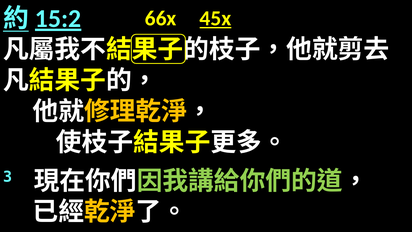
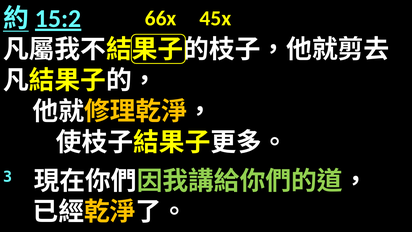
45x underline: present -> none (215, 18)
